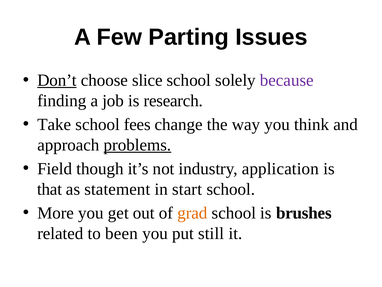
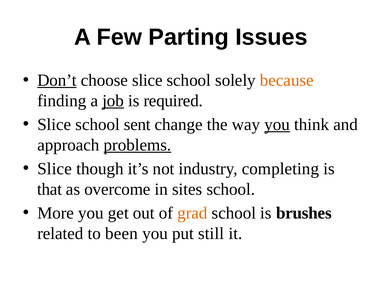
because colour: purple -> orange (287, 80)
job underline: none -> present (113, 101)
research: research -> required (173, 101)
Take: Take -> Slice (54, 124)
fees: fees -> sent (137, 124)
you underline: none -> present (277, 124)
Field: Field -> Slice (55, 168)
application: application -> completing (280, 168)
statement: statement -> overcome (117, 189)
start: start -> sites (187, 189)
